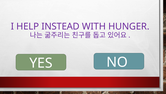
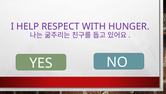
INSTEAD: INSTEAD -> RESPECT (60, 26)
